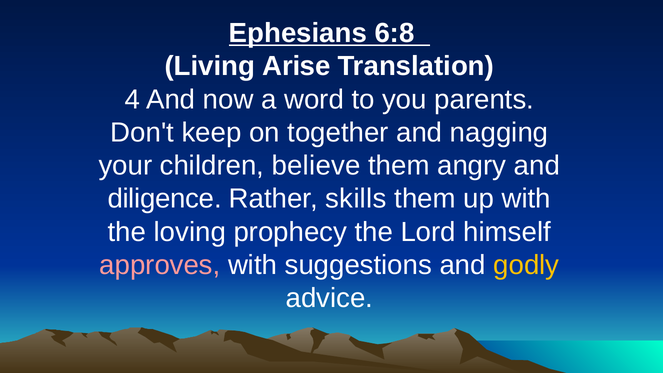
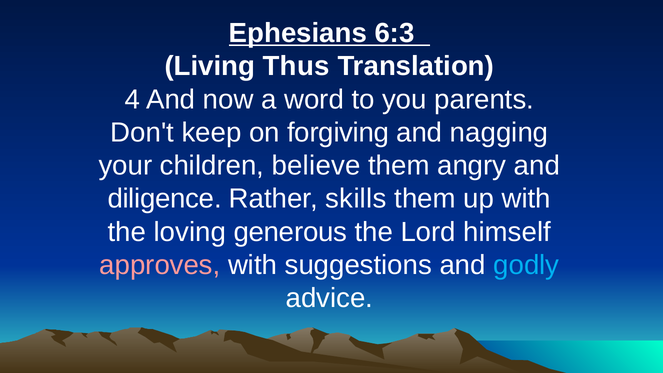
6:8: 6:8 -> 6:3 (395, 33)
Arise: Arise -> Thus (296, 66)
together: together -> forgiving (338, 133)
prophecy: prophecy -> generous (290, 232)
godly colour: yellow -> light blue (526, 265)
